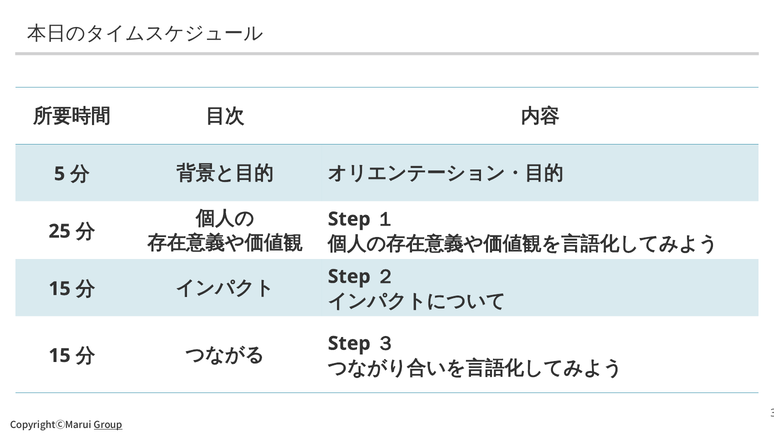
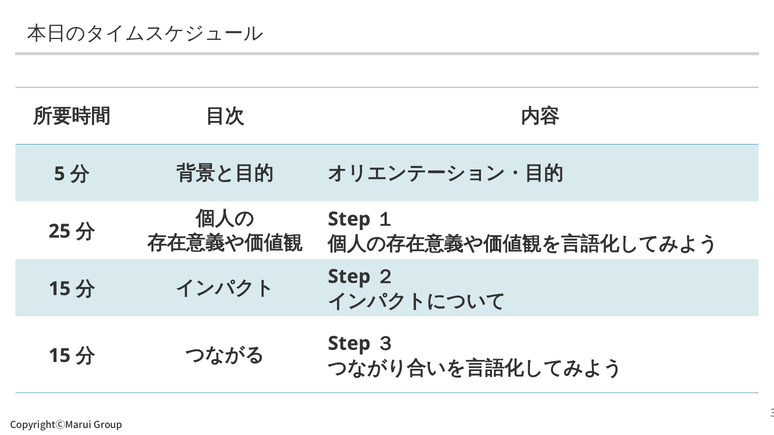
Group underline: present -> none (108, 426)
